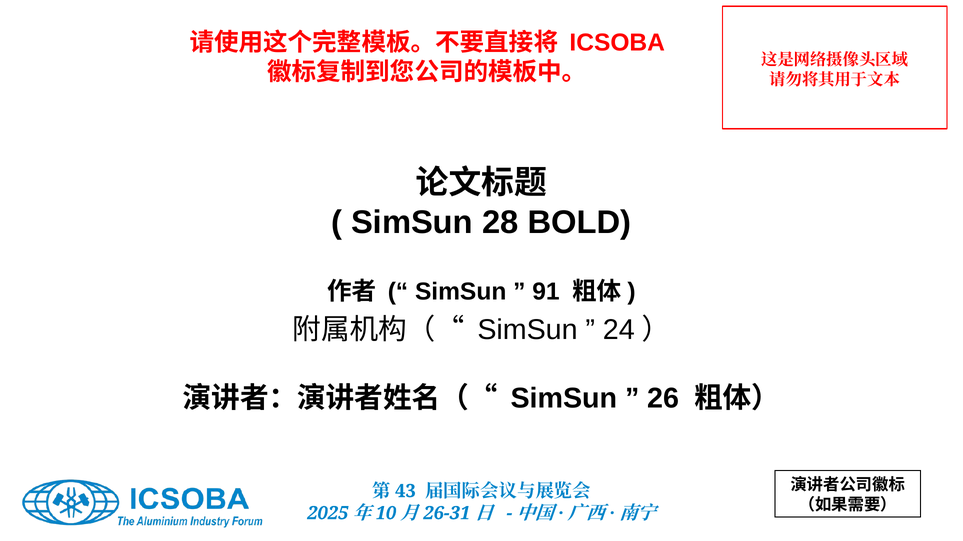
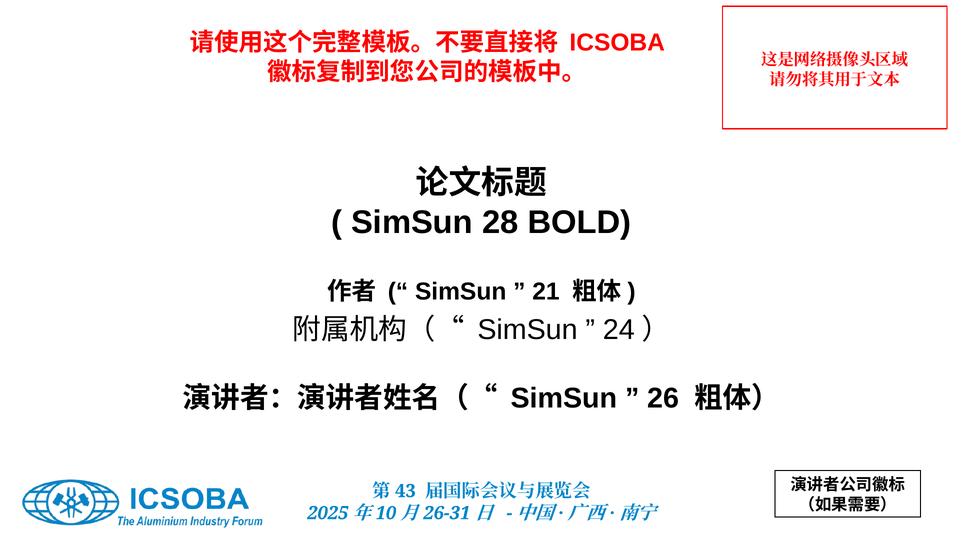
91: 91 -> 21 (546, 292)
